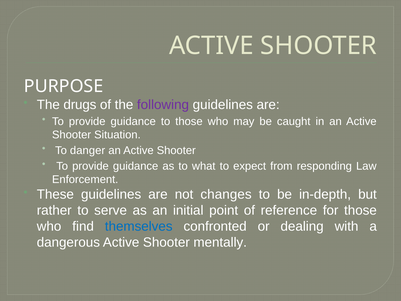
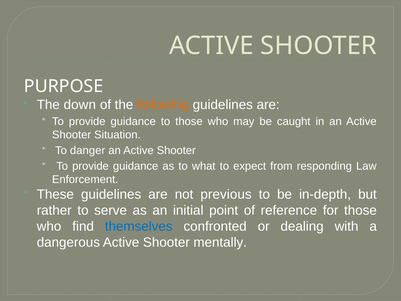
drugs: drugs -> down (80, 105)
following colour: purple -> orange (163, 105)
changes: changes -> previous (226, 194)
